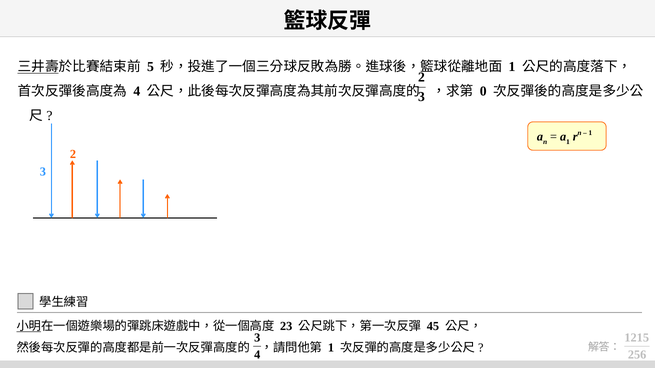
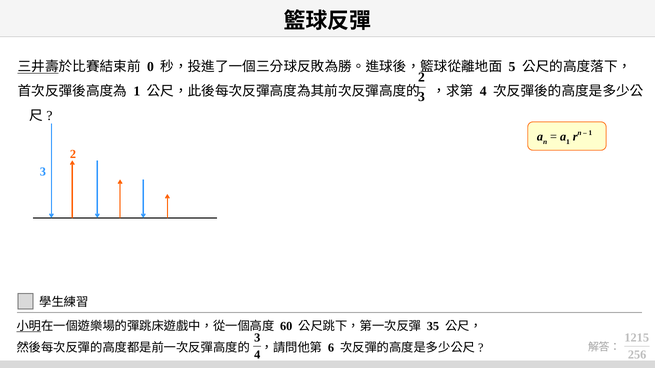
5: 5 -> 0 (150, 67)
1: 1 -> 5 (512, 67)
4: 4 -> 1 (137, 91)
0: 0 -> 4 (483, 91)
23: 23 -> 60 (286, 326)
45: 45 -> 35 (433, 326)
1: 1 -> 6 (331, 348)
